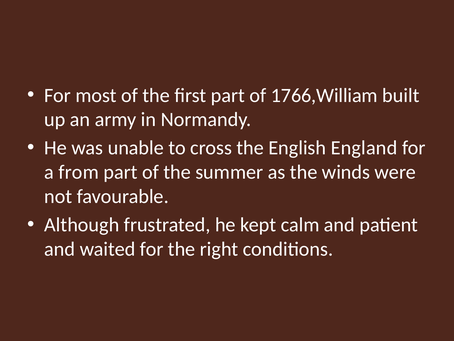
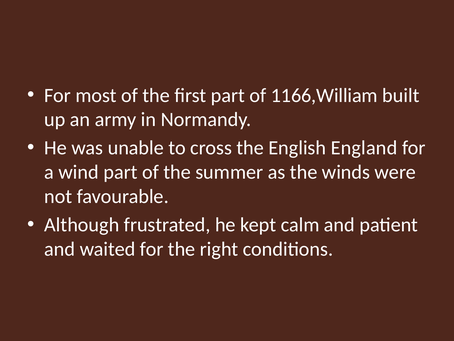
1766,William: 1766,William -> 1166,William (324, 95)
from: from -> wind (79, 172)
